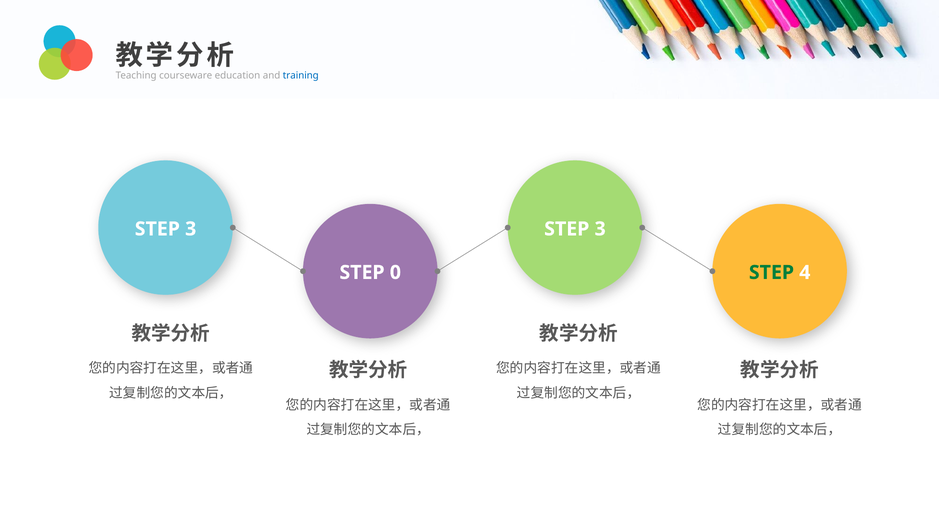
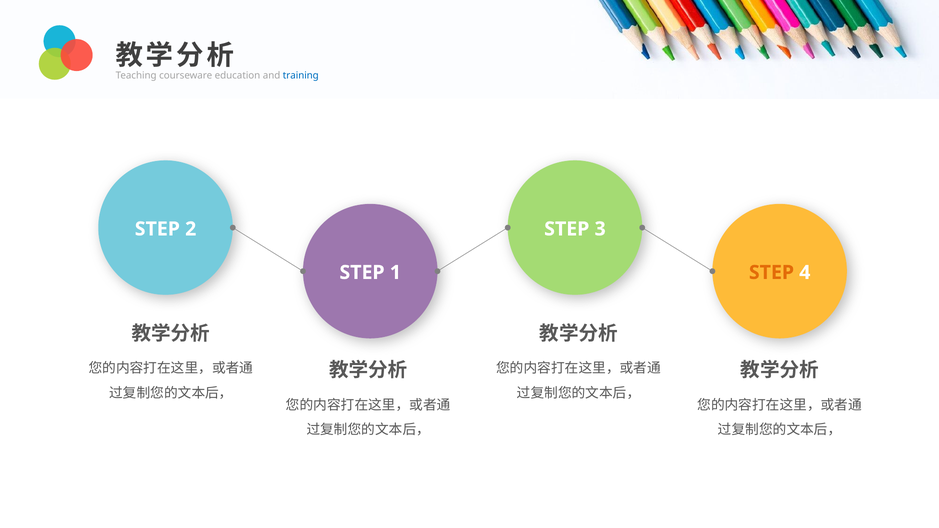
3: 3 -> 2 (191, 229)
0: 0 -> 1 (395, 273)
STEP colour: green -> orange (771, 273)
